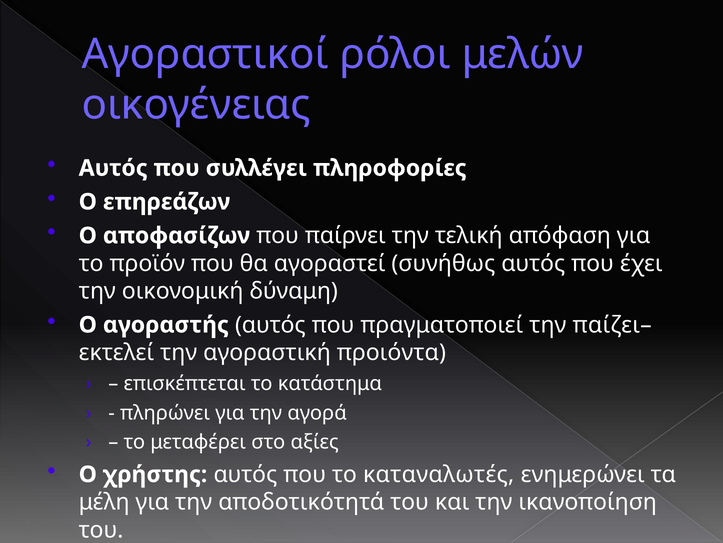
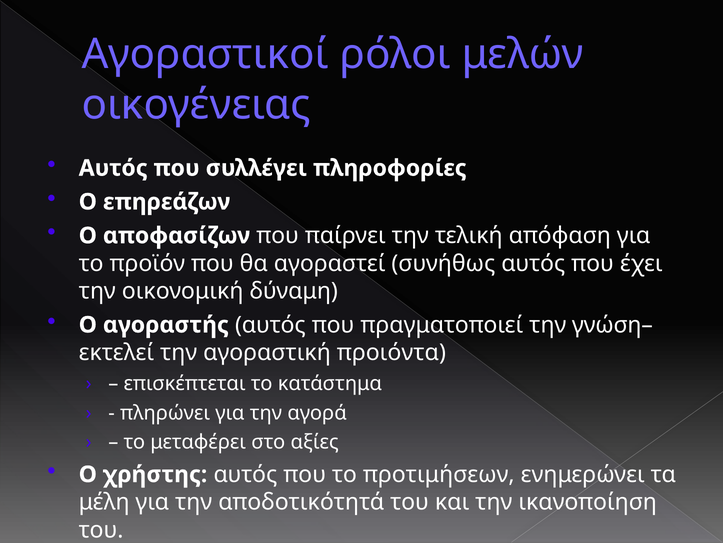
παίζει–: παίζει– -> γνώση– (612, 324)
καταναλωτές: καταναλωτές -> προτιμήσεων (439, 474)
